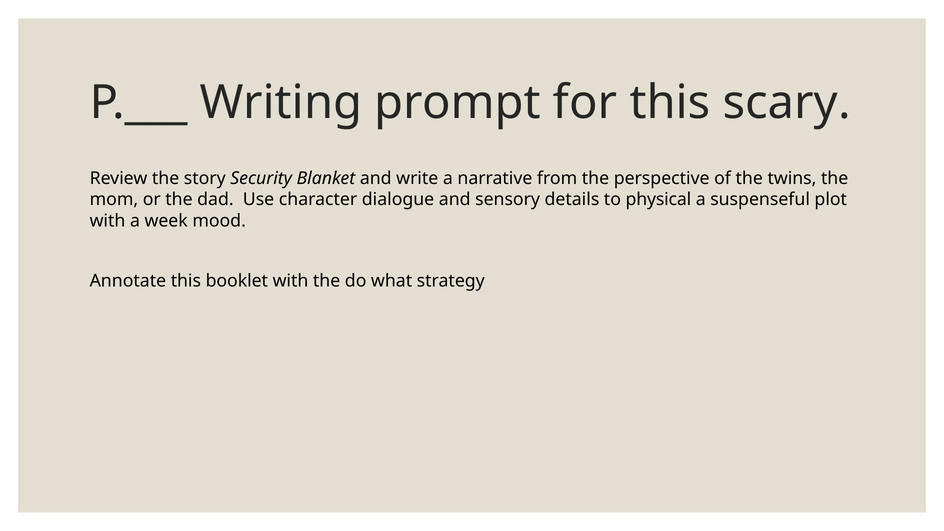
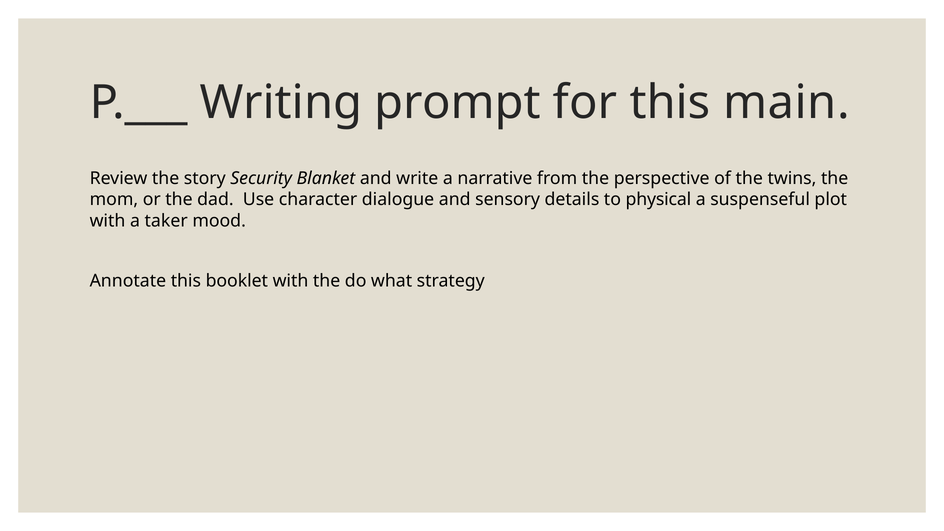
scary: scary -> main (786, 103)
week: week -> taker (166, 221)
